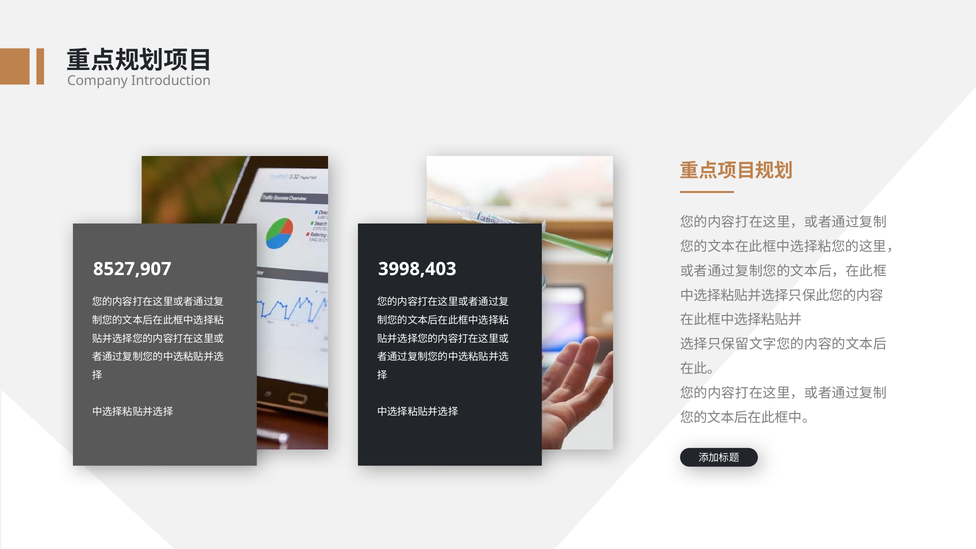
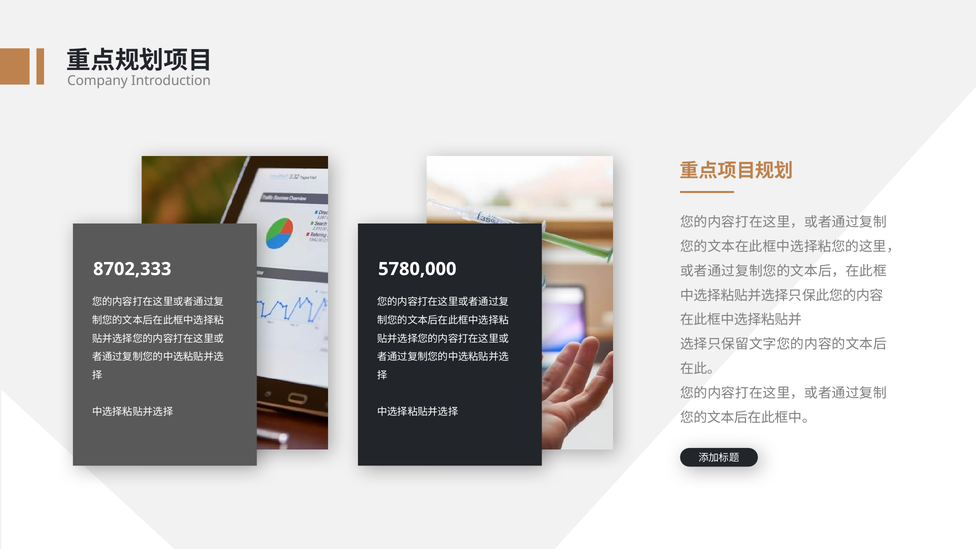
8527,907: 8527,907 -> 8702,333 (132, 269)
3998,403: 3998,403 -> 5780,000 (417, 269)
